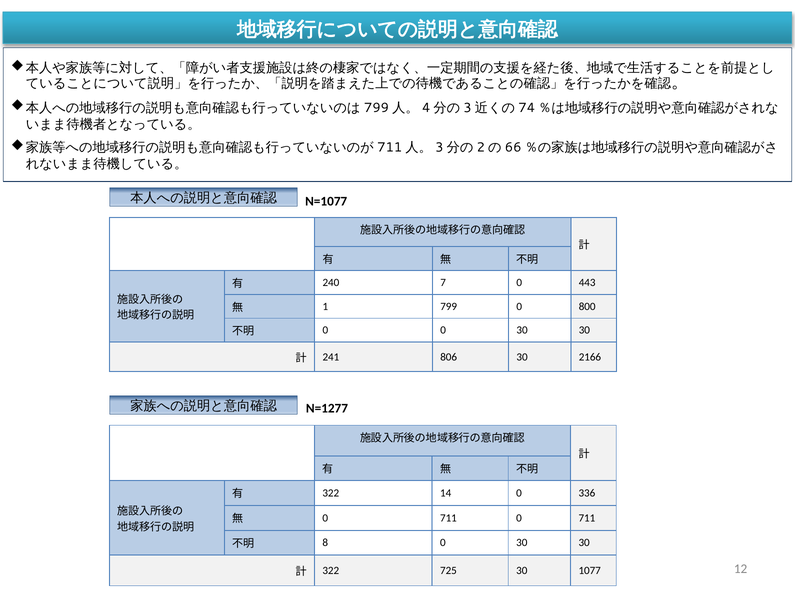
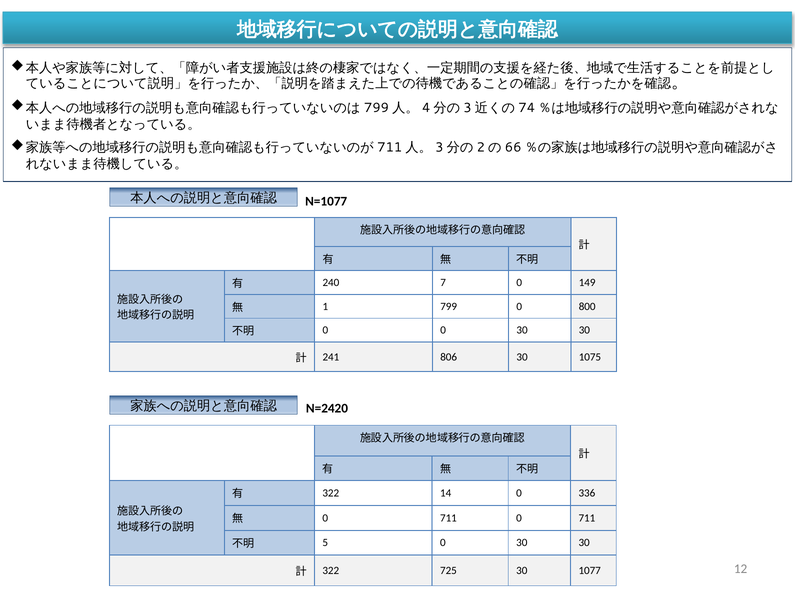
443: 443 -> 149 (587, 283)
2166: 2166 -> 1075 (590, 357)
N=1277: N=1277 -> N=2420 (327, 409)
8: 8 -> 5 (325, 543)
